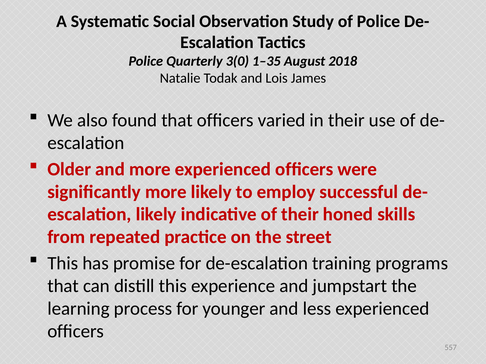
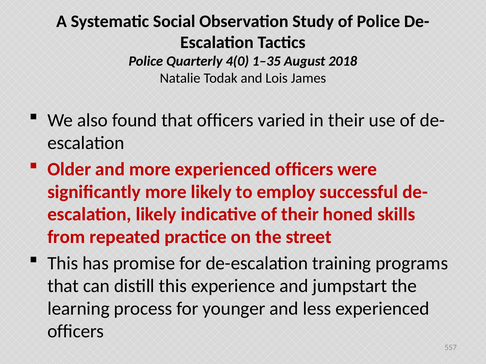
3(0: 3(0 -> 4(0 (237, 61)
